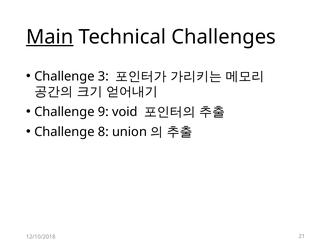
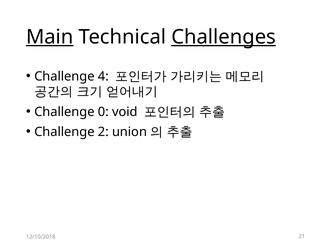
Challenges underline: none -> present (224, 37)
3: 3 -> 4 (103, 76)
9: 9 -> 0 (103, 112)
8: 8 -> 2 (103, 132)
